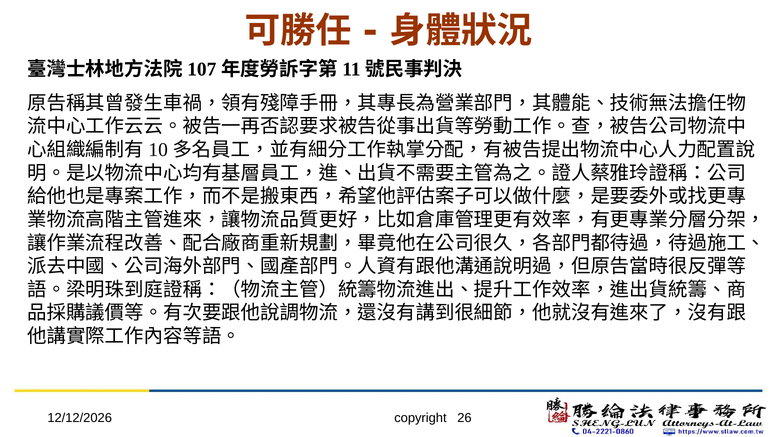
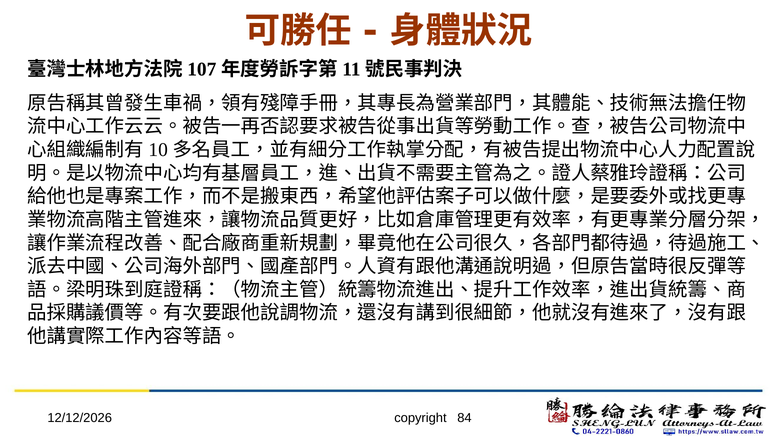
26: 26 -> 84 (465, 418)
